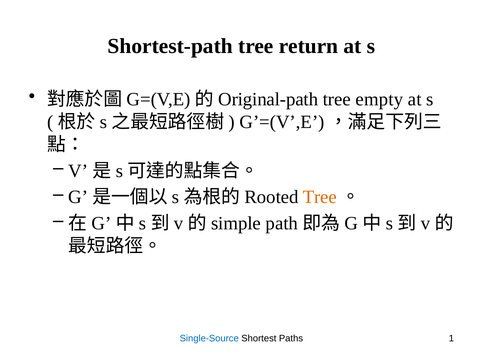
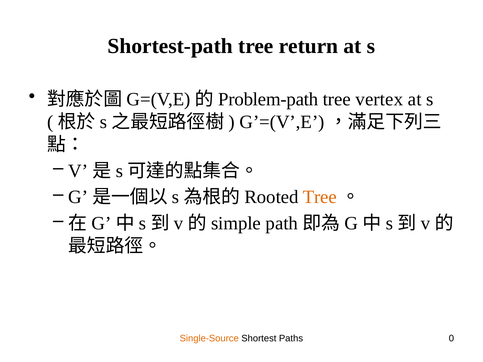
Original-path: Original-path -> Problem-path (268, 100)
empty: empty -> vertex (379, 100)
Single-Source colour: blue -> orange (209, 339)
1: 1 -> 0 (451, 339)
